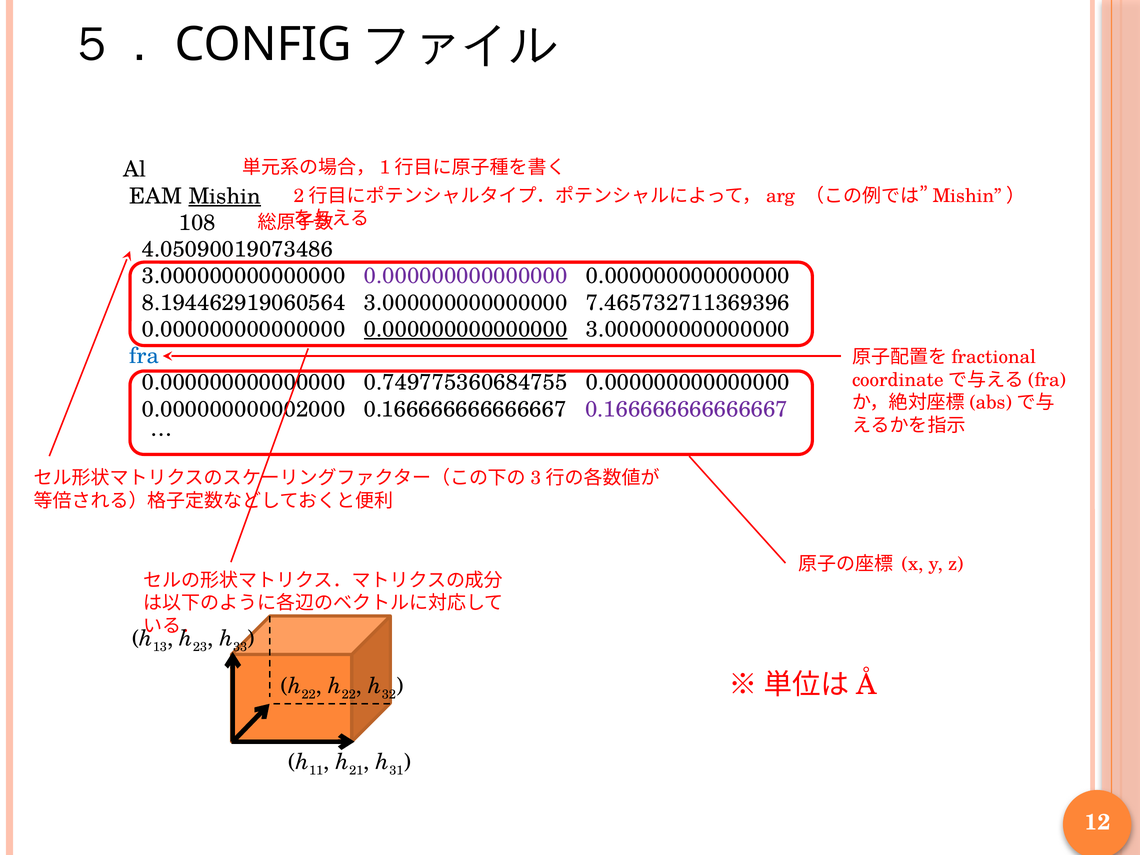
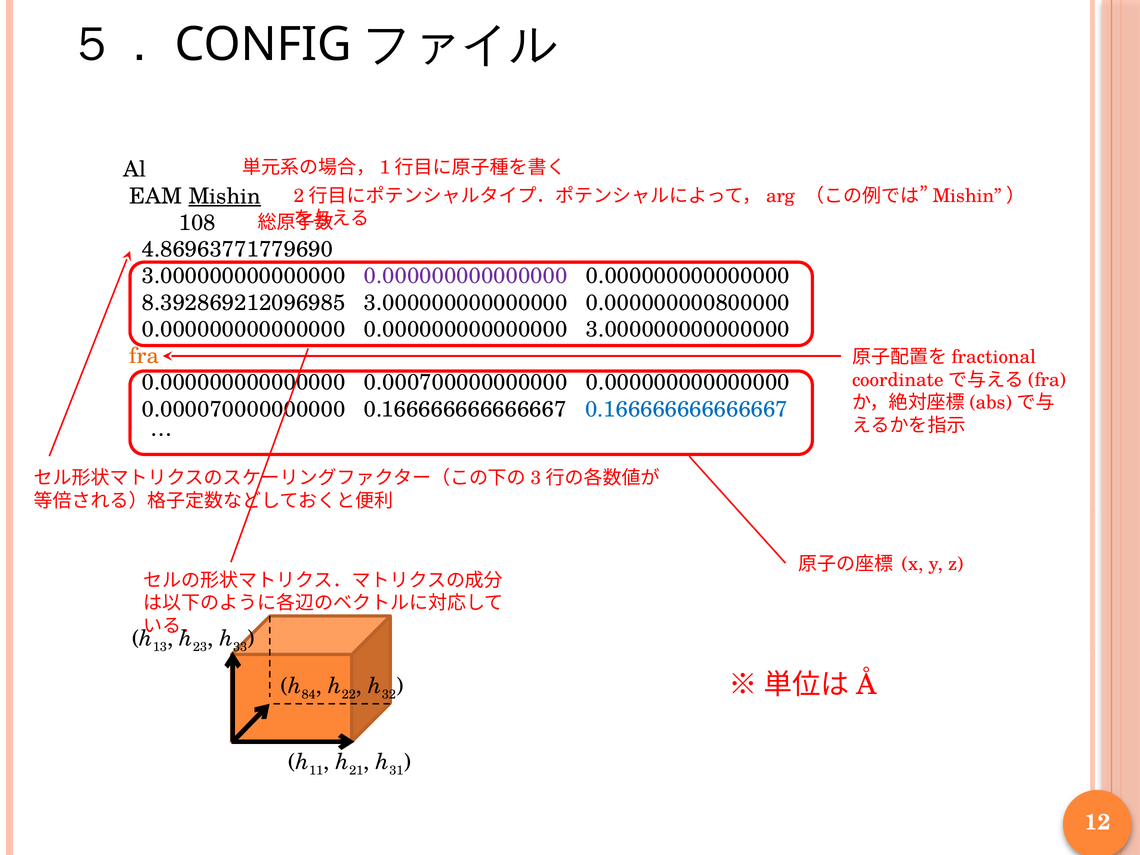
4.05090019073486: 4.05090019073486 -> 4.86963771779690 (237, 249)
8.194462919060564: 8.194462919060564 -> 8.392869212096985 (244, 303)
7.465732711369396: 7.465732711369396 -> 0.000000000800000 (688, 303)
0.000000000000000 underline: present -> none (466, 329)
fra colour: blue -> orange (144, 356)
0.749775360684755: 0.749775360684755 -> 0.000700000000000 (466, 383)
0.000000000002000: 0.000000000002000 -> 0.000070000000000 (244, 409)
0.166666666666667 colour: purple -> blue (686, 409)
22: 22 -> 84 (309, 694)
